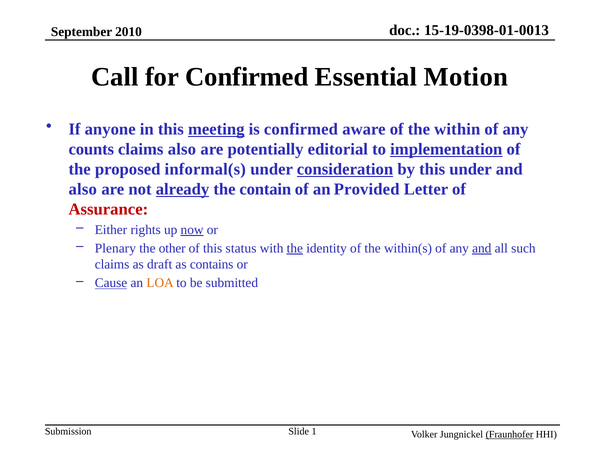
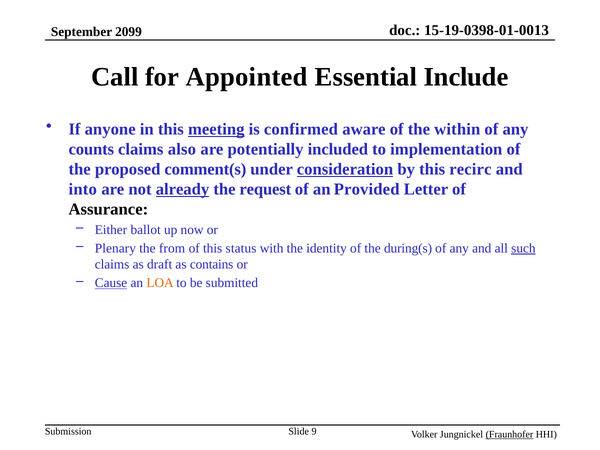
2010: 2010 -> 2099 (128, 32)
for Confirmed: Confirmed -> Appointed (247, 77)
Motion: Motion -> Include (466, 77)
editorial: editorial -> included (338, 149)
implementation underline: present -> none (446, 149)
informal(s: informal(s -> comment(s (205, 169)
this under: under -> recirc (470, 169)
also: also -> into (83, 189)
contain: contain -> request (265, 189)
Assurance colour: red -> black (108, 209)
rights: rights -> ballot (146, 230)
now underline: present -> none (192, 230)
other: other -> from (172, 248)
the underline: present -> none (295, 248)
within(s: within(s -> during(s (408, 248)
and underline: present -> none (482, 248)
such underline: none -> present (523, 248)
1: 1 -> 9 (314, 432)
